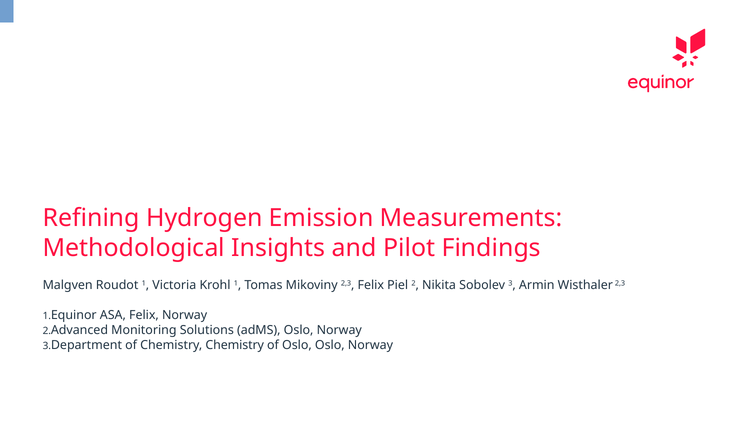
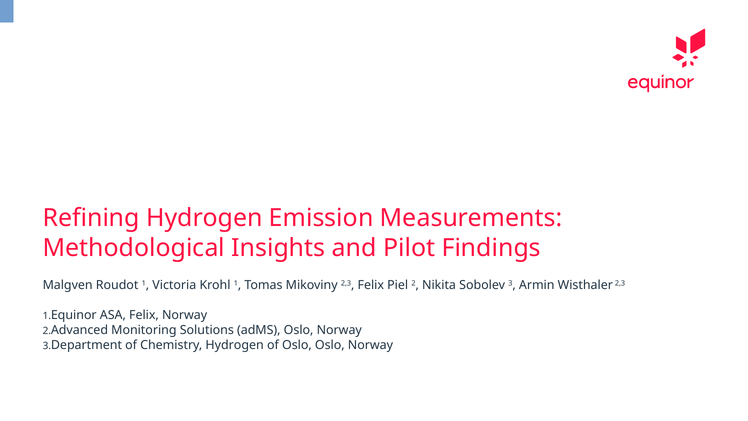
Chemistry Chemistry: Chemistry -> Hydrogen (235, 345)
